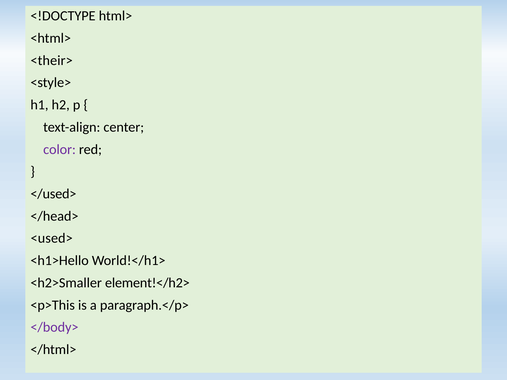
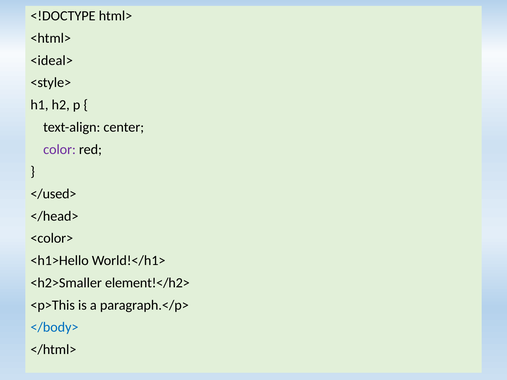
<their>: <their> -> <ideal> (52, 60)
<used>: <used> -> <color> (52, 238)
</body> colour: purple -> blue (54, 328)
